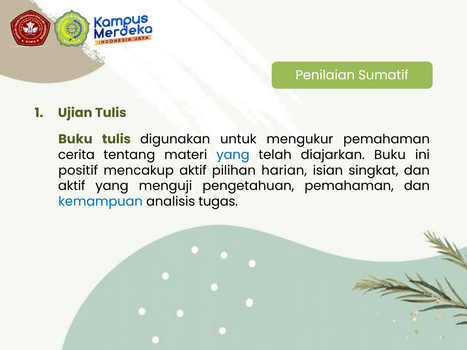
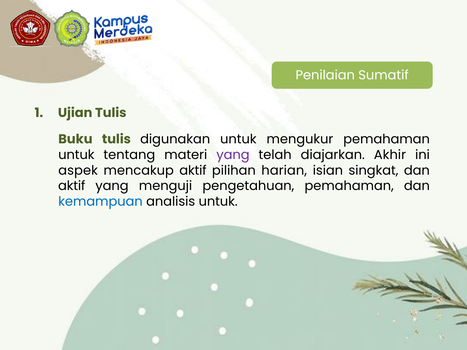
cerita: cerita -> untuk (76, 155)
yang colour: blue -> purple (233, 155)
diajarkan Buku: Buku -> Akhir (390, 155)
positif: positif -> aspek (78, 171)
analisis tugas: tugas -> untuk (218, 202)
